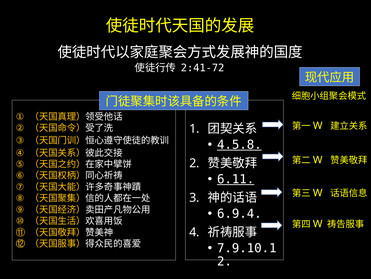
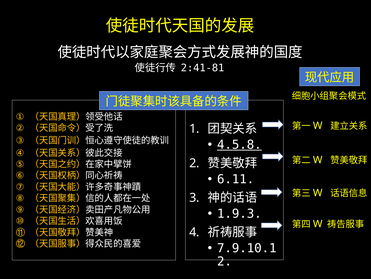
2:41-72: 2:41-72 -> 2:41-81 (203, 68)
6.11 underline: present -> none (236, 179)
6.9.4: 6.9.4 -> 1.9.3 (239, 213)
